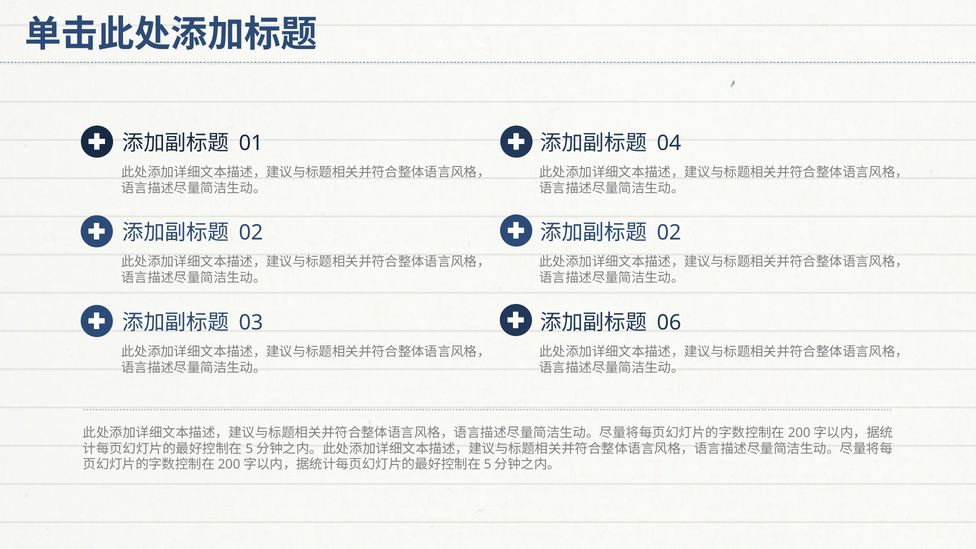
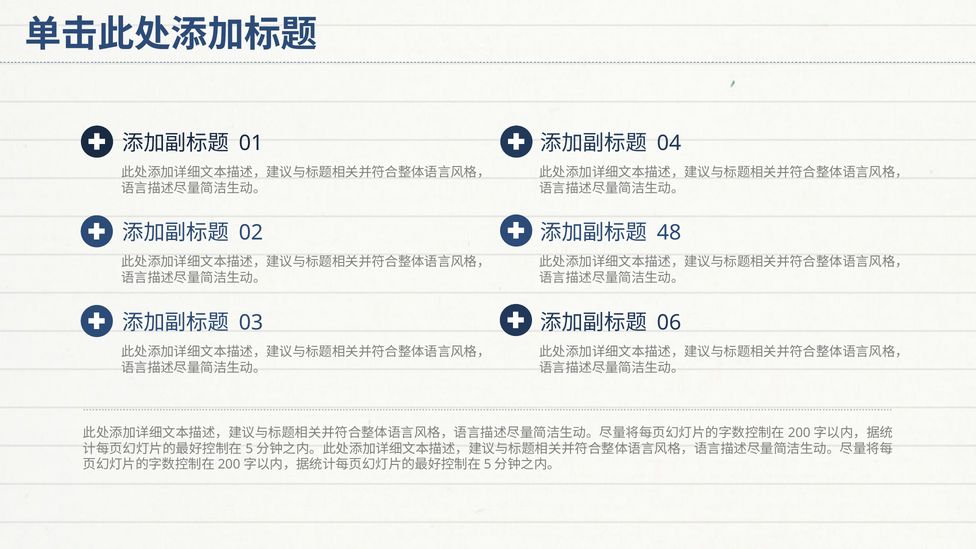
02: 02 -> 48 (669, 233)
